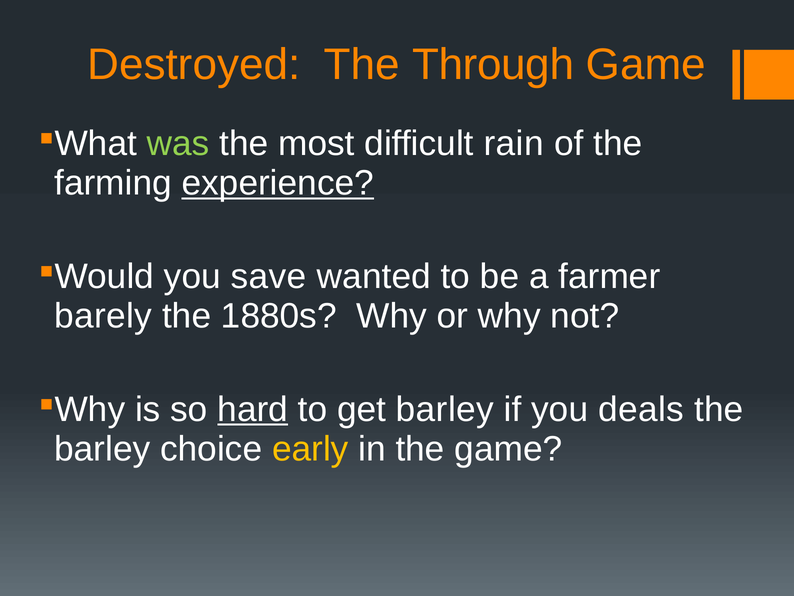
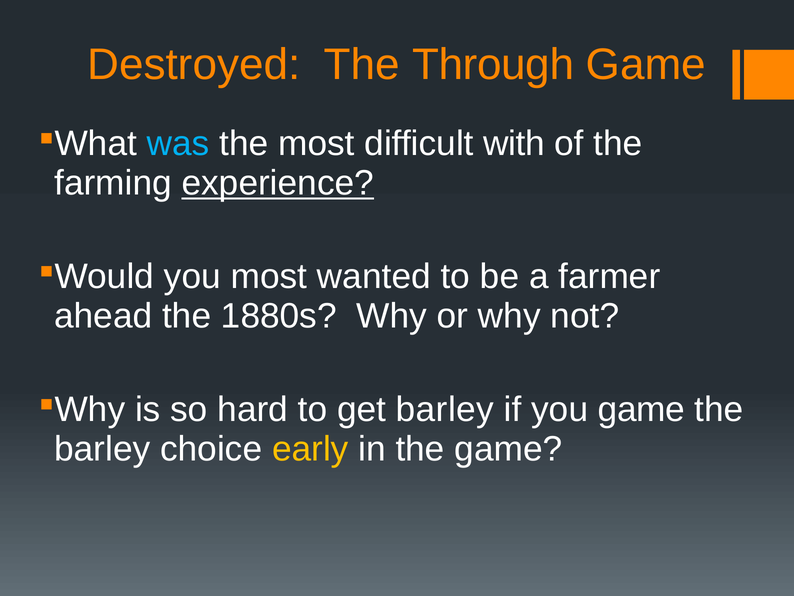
was colour: light green -> light blue (178, 143)
rain: rain -> with (514, 143)
you save: save -> most (269, 276)
barely: barely -> ahead (103, 316)
hard underline: present -> none (253, 409)
you deals: deals -> game (641, 409)
